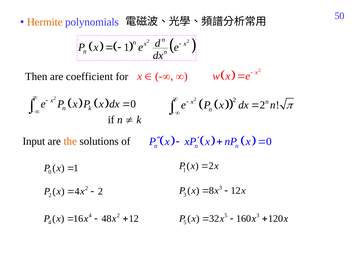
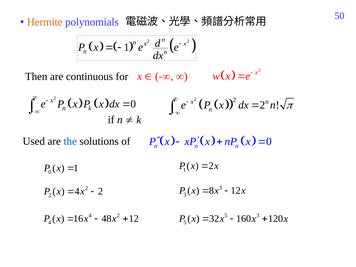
coefficient: coefficient -> continuous (89, 76)
Input: Input -> Used (34, 141)
the colour: orange -> blue (70, 141)
